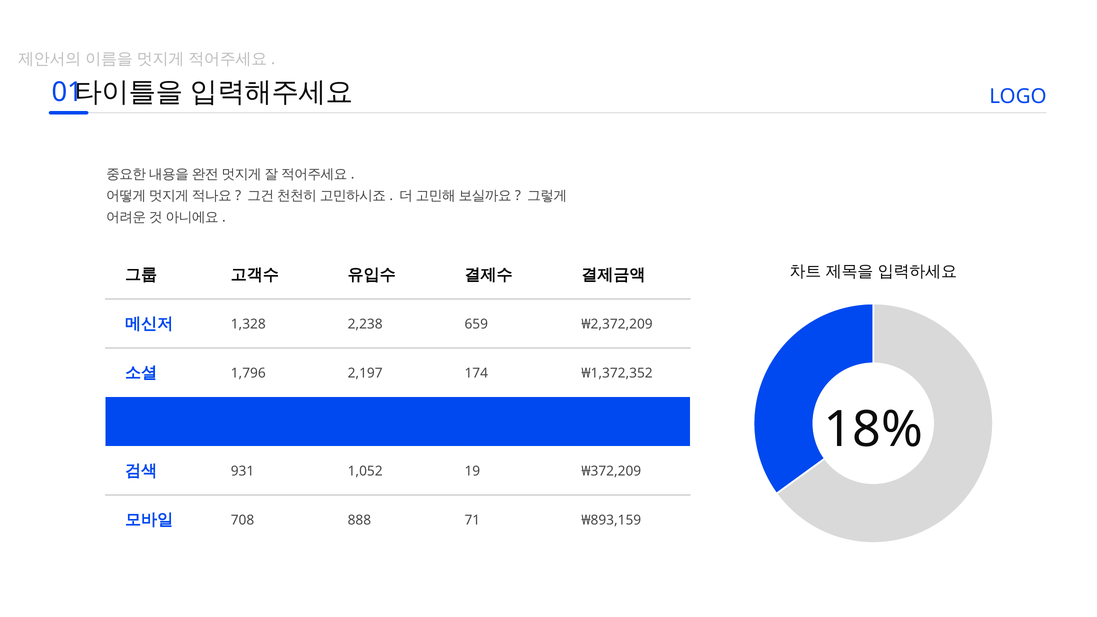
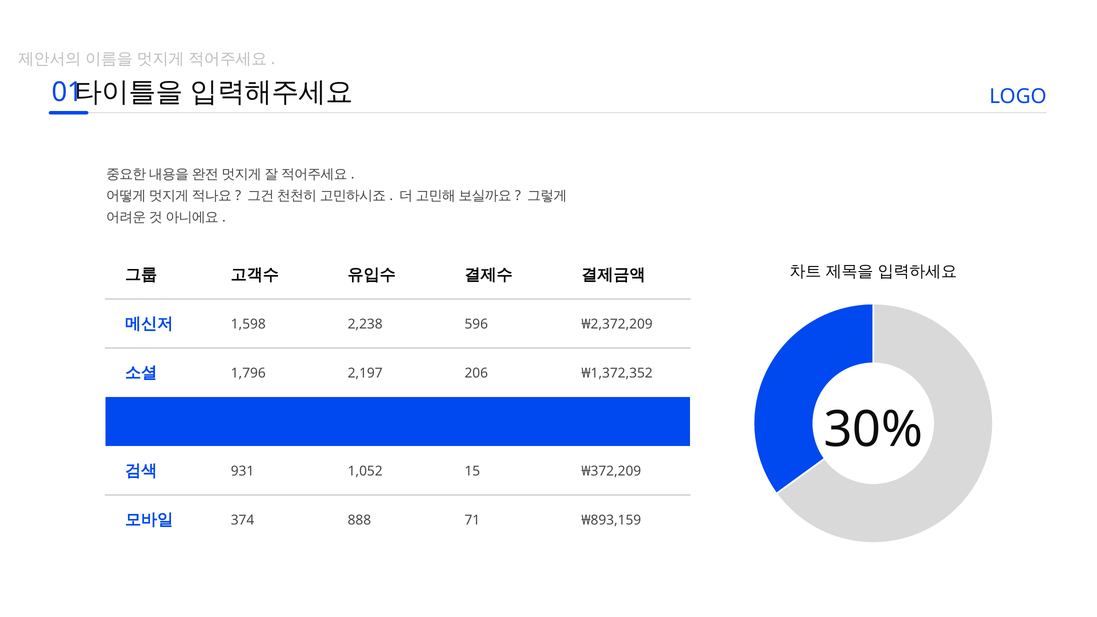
1,328: 1,328 -> 1,598 (248, 324)
659: 659 -> 596 (476, 324)
174: 174 -> 206 (476, 373)
18%: 18% -> 30% (873, 430)
19: 19 -> 15 (472, 471)
708: 708 -> 374 (243, 520)
